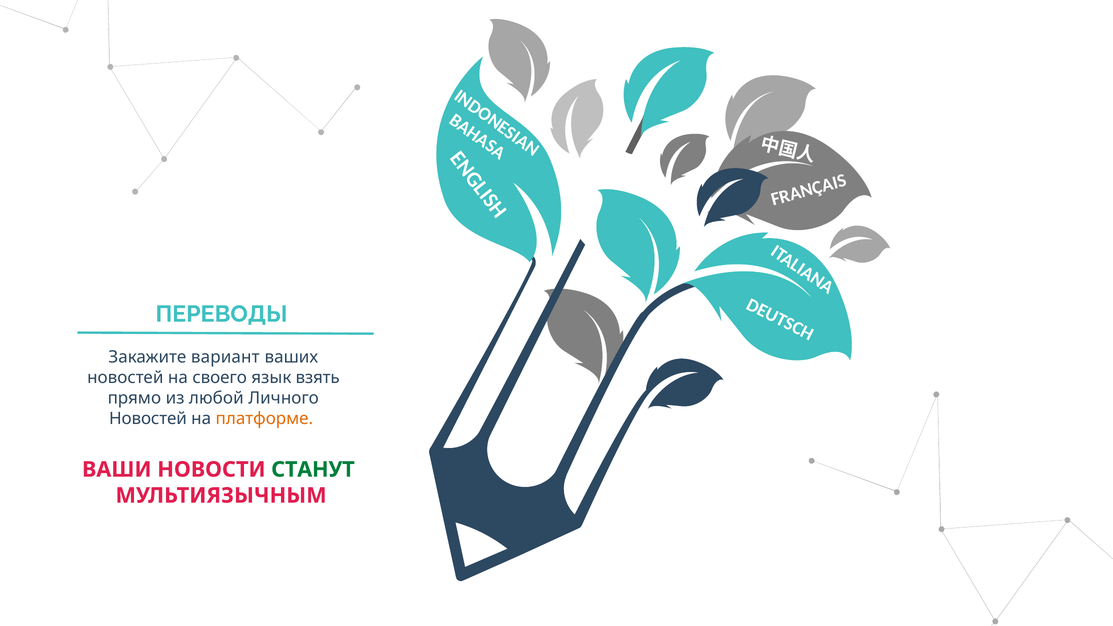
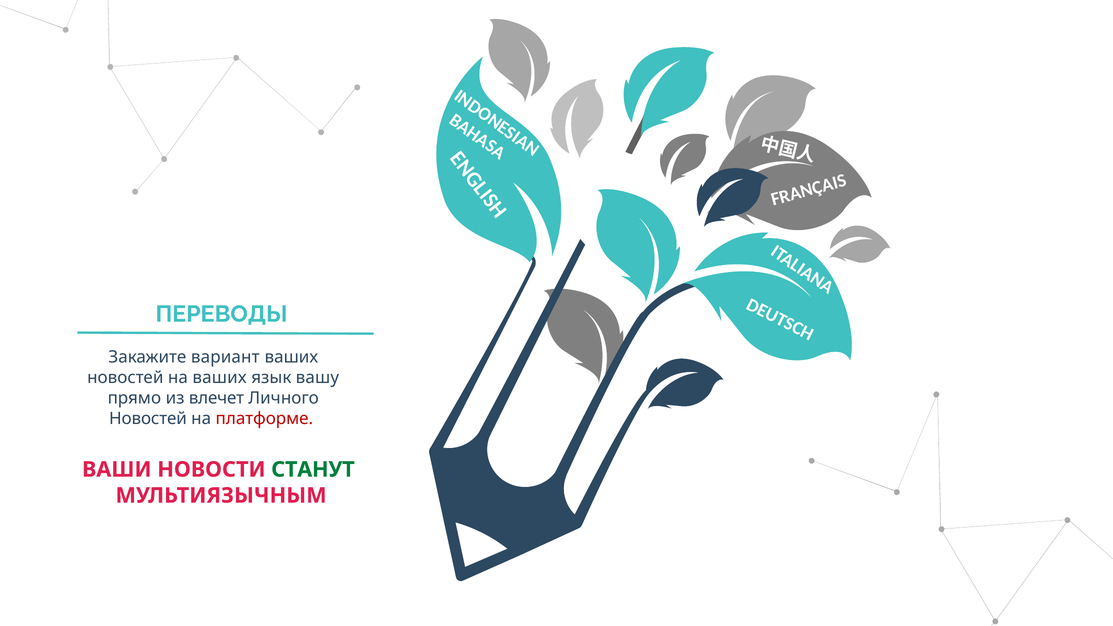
на своего: своего -> ваших (220, 378)
взять: взять -> вашу (317, 378)
любой: любой -> влечет (216, 398)
платформе colour: orange -> red (264, 419)
